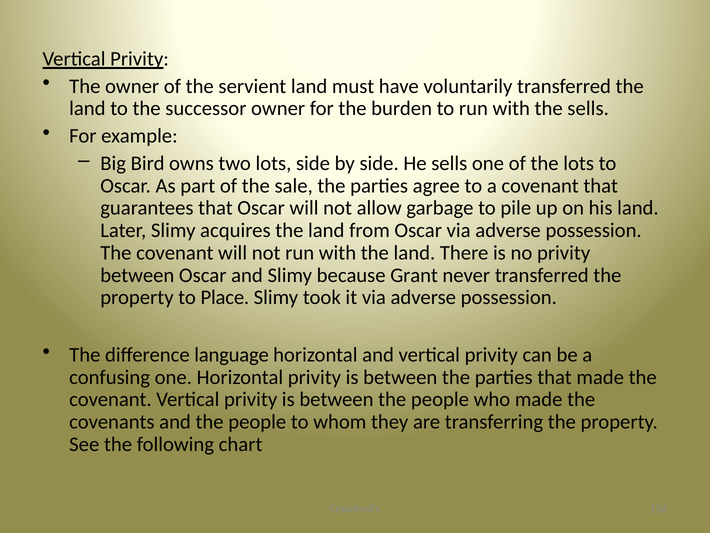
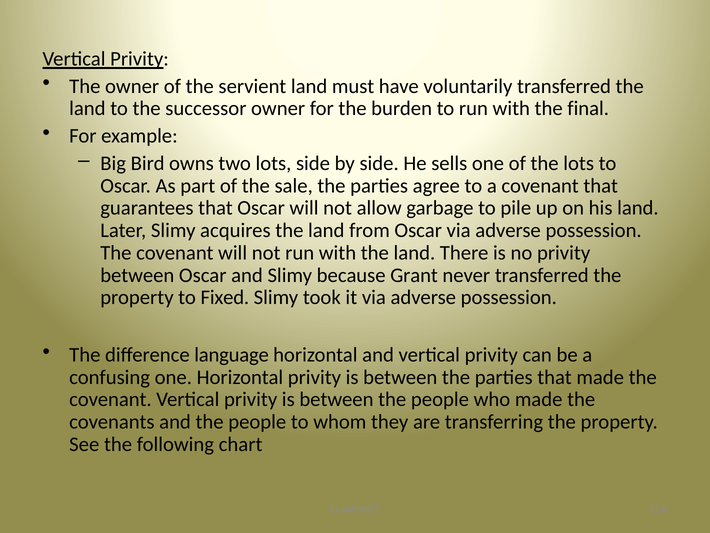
the sells: sells -> final (588, 109)
Place: Place -> Fixed (225, 297)
